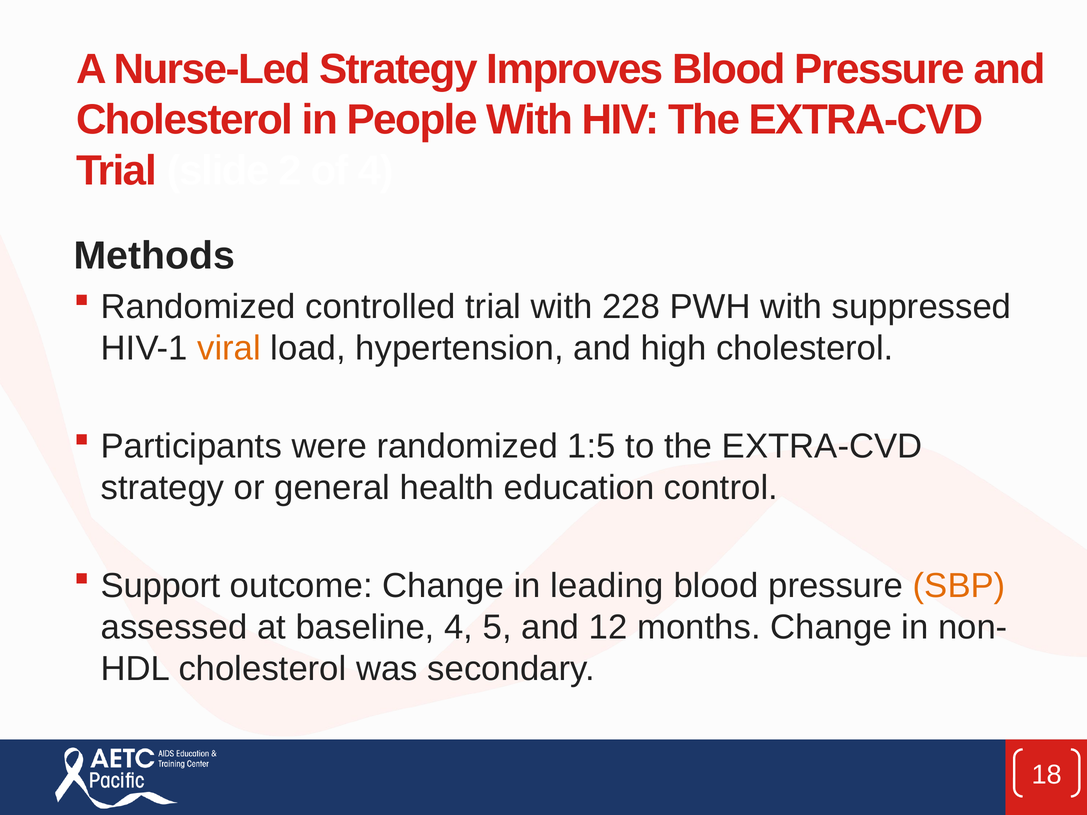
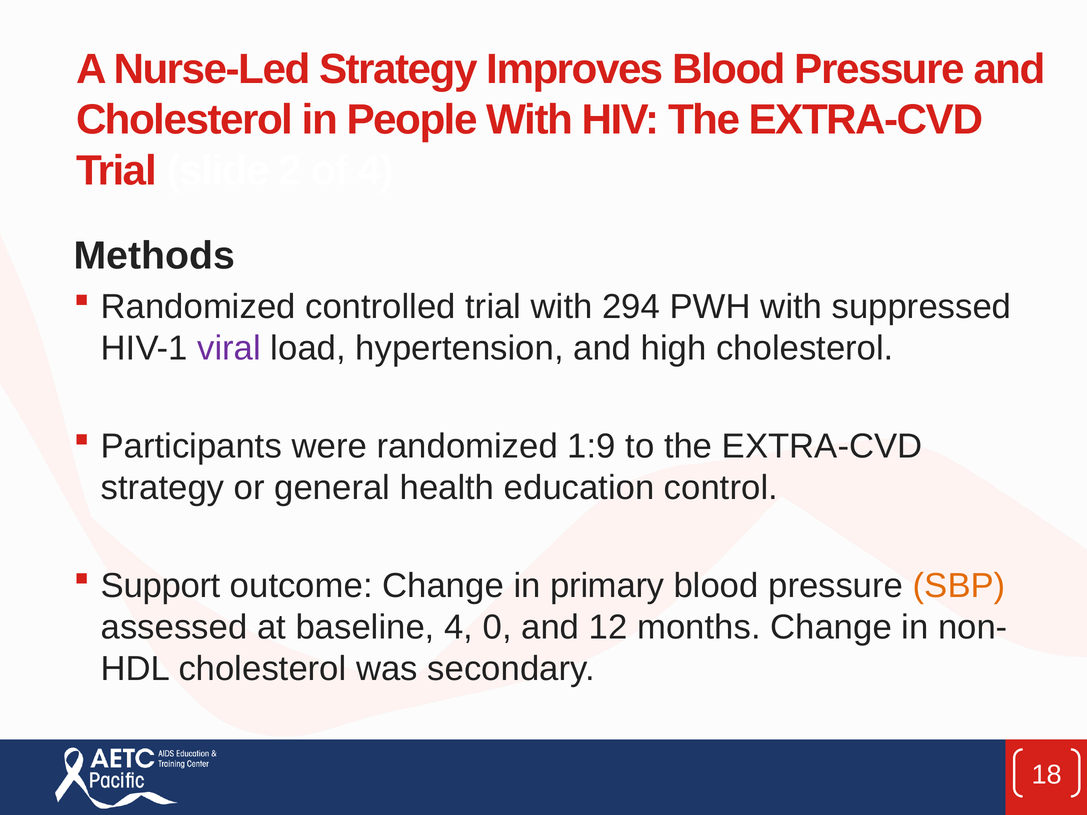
228: 228 -> 294 (631, 307)
viral colour: orange -> purple (229, 349)
1:5: 1:5 -> 1:9 (592, 446)
leading: leading -> primary (607, 586)
5: 5 -> 0 (497, 627)
